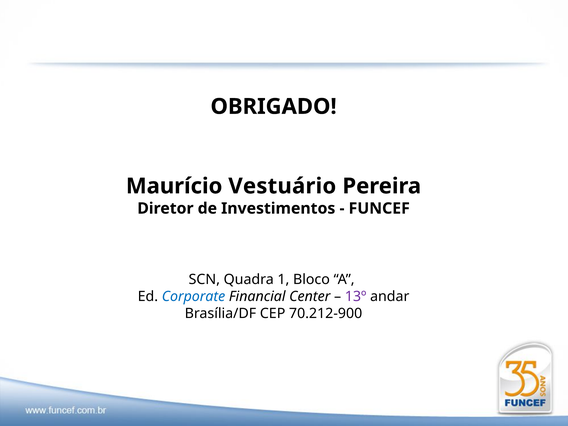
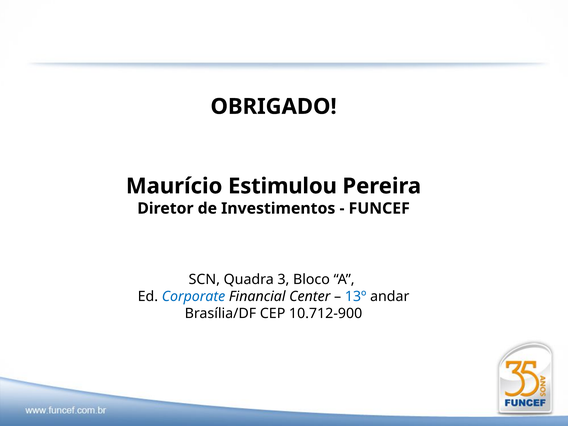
Vestuário: Vestuário -> Estimulou (282, 186)
1: 1 -> 3 (283, 279)
13º colour: purple -> blue (356, 296)
70.212-900: 70.212-900 -> 10.712-900 (326, 313)
